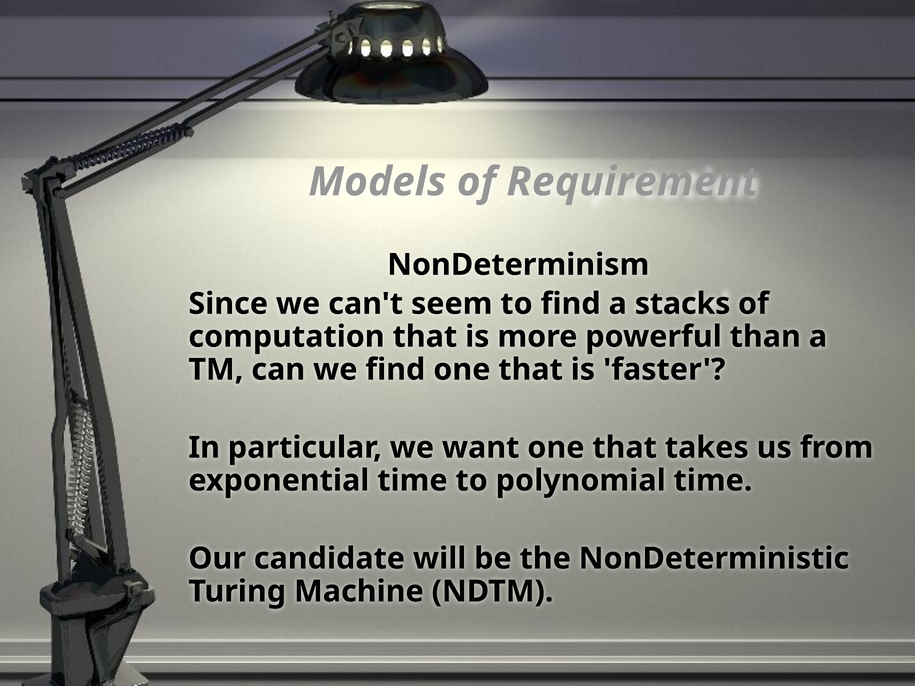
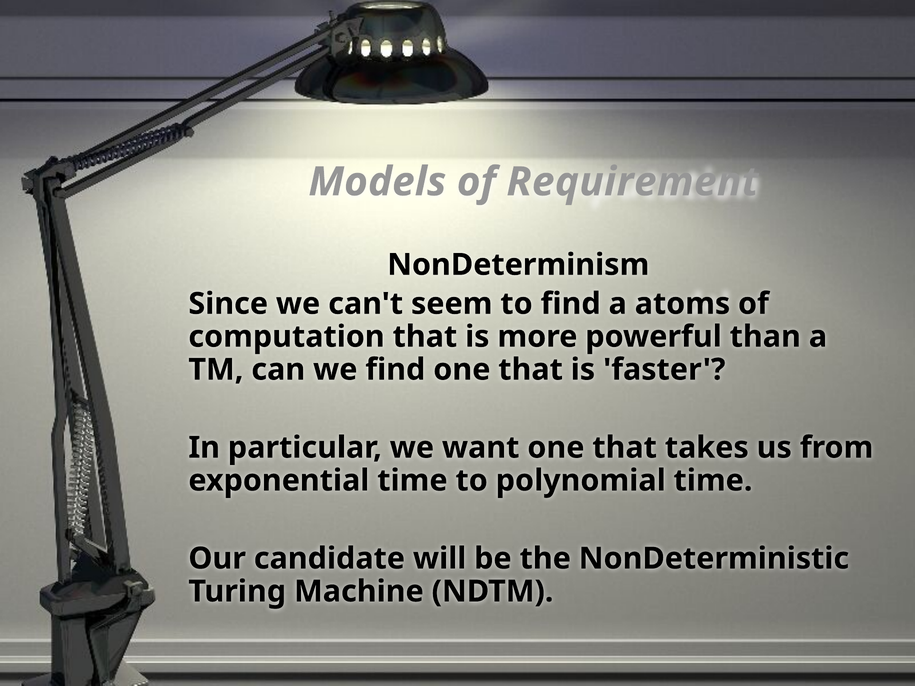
stacks: stacks -> atoms (682, 304)
